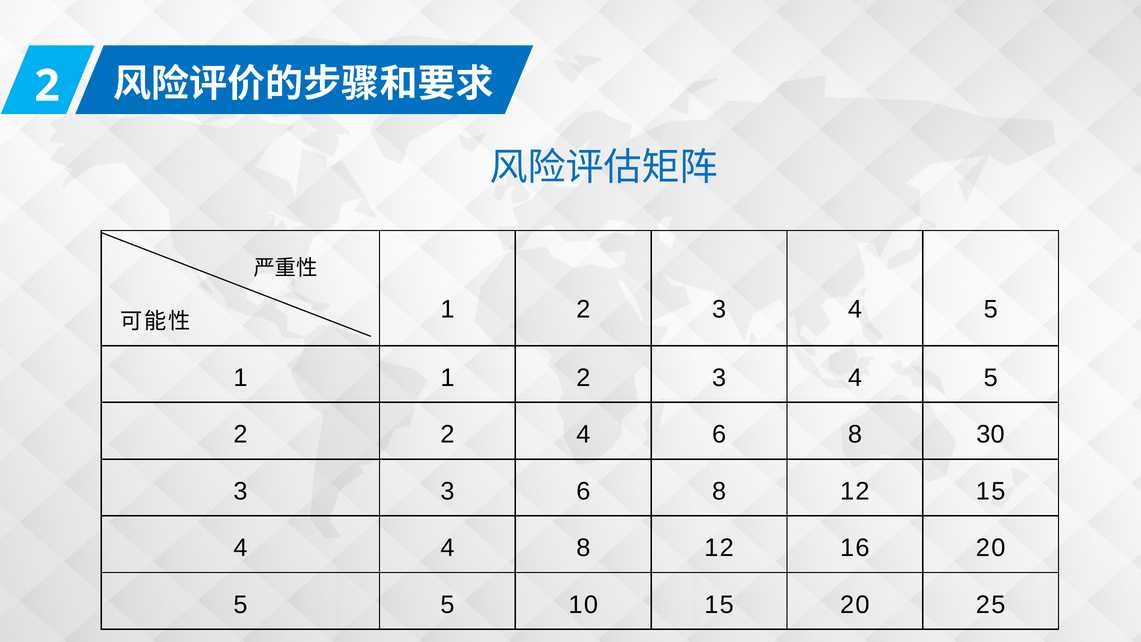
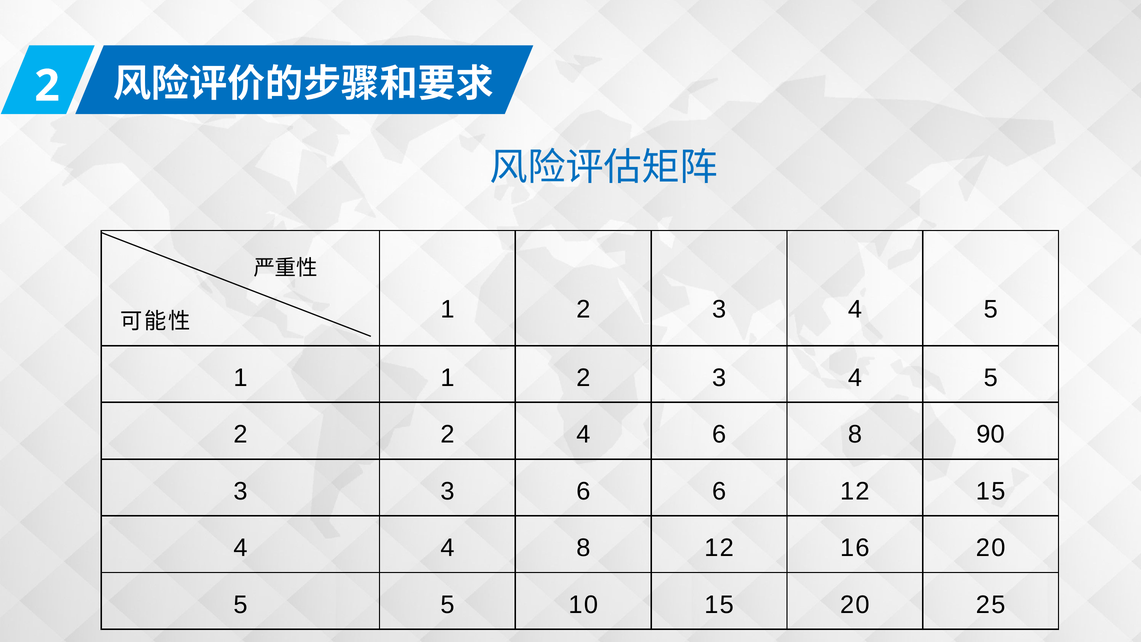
30: 30 -> 90 (990, 434)
3 6 8: 8 -> 6 (719, 491)
